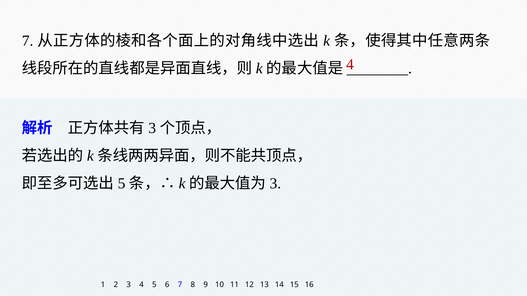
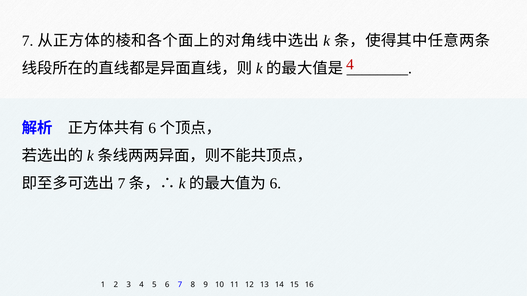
3: 3 -> 6 (152, 128)
5: 5 -> 7 (122, 184)
3: 3 -> 6 (275, 184)
